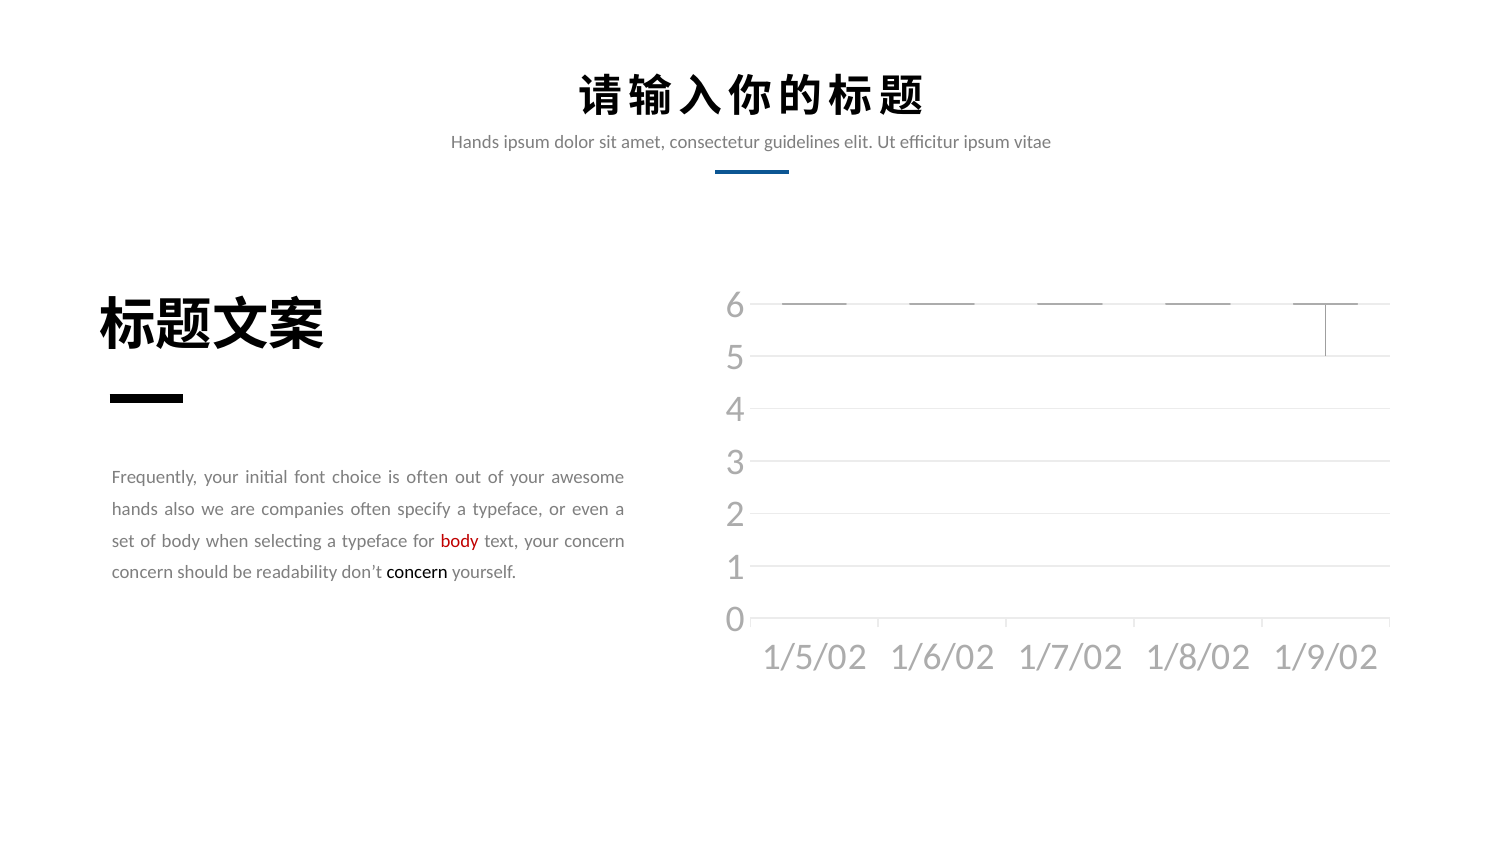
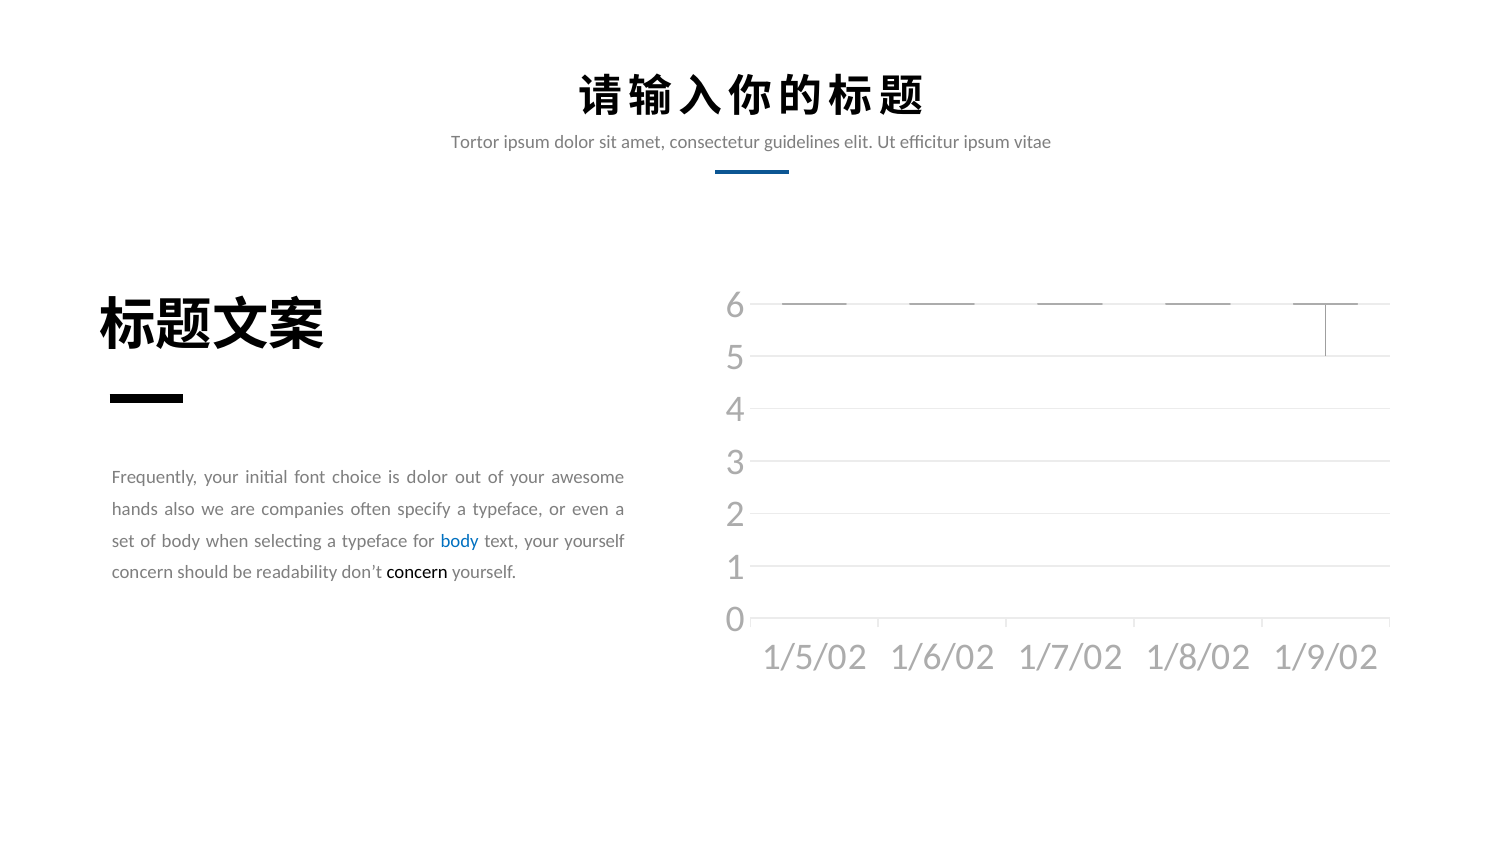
Hands: Hands -> Tortor (475, 142)
is often: often -> dolor (427, 478)
body colour: red -> blue (460, 541)
your concern: concern -> yourself (595, 541)
